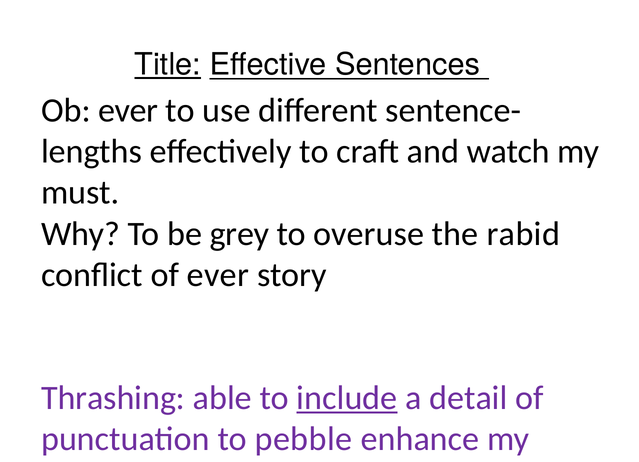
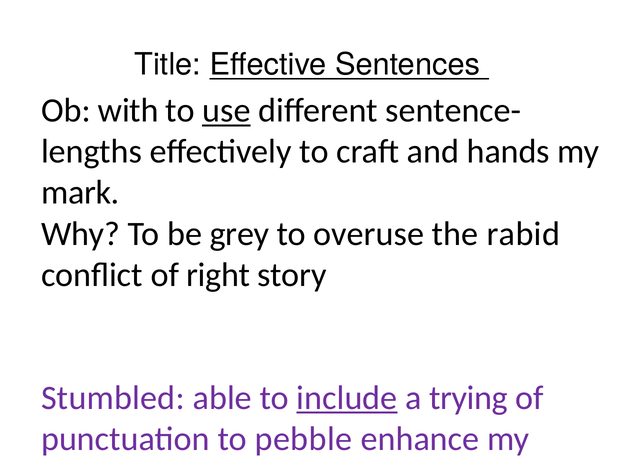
Title underline: present -> none (168, 65)
Ob ever: ever -> with (128, 111)
use underline: none -> present (226, 111)
watch: watch -> hands (508, 152)
must: must -> mark (80, 193)
of ever: ever -> right (218, 275)
Thrashing: Thrashing -> Stumbled (113, 398)
detail: detail -> trying (469, 398)
